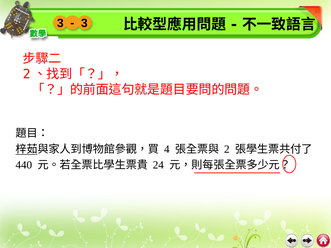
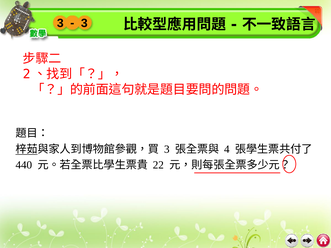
4: 4 -> 3 (167, 149)
2: 2 -> 4 (227, 149)
24: 24 -> 22 (158, 165)
